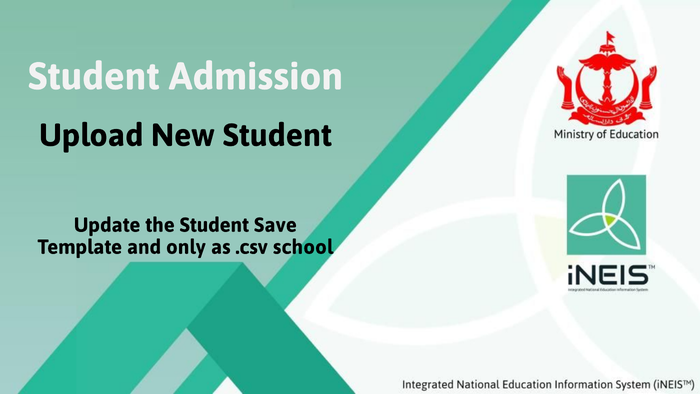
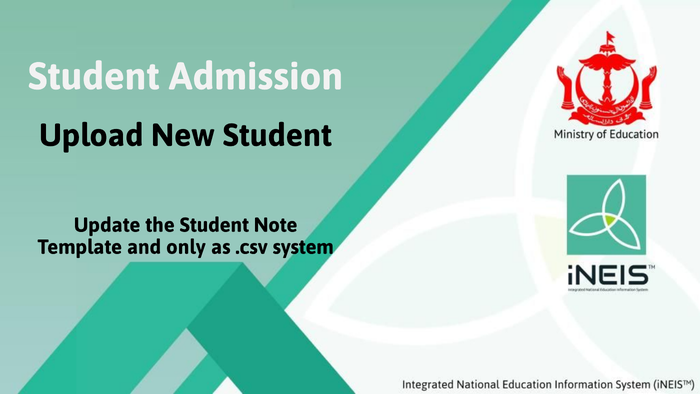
Save: Save -> Note (276, 225)
school: school -> system (303, 247)
